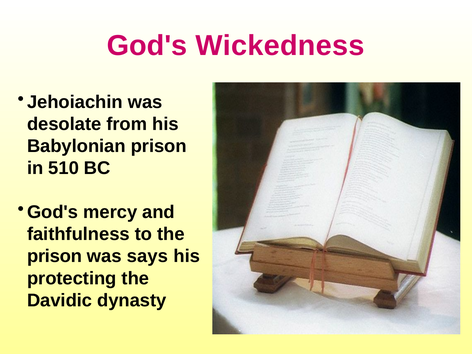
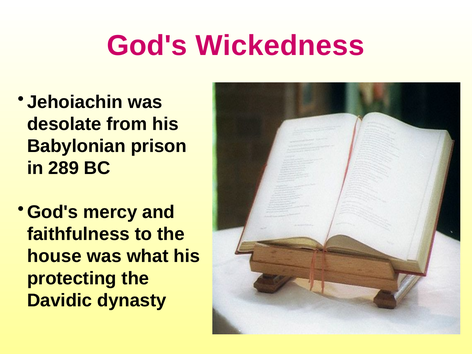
510: 510 -> 289 (64, 168)
prison: prison -> house (54, 256)
says: says -> what (148, 256)
